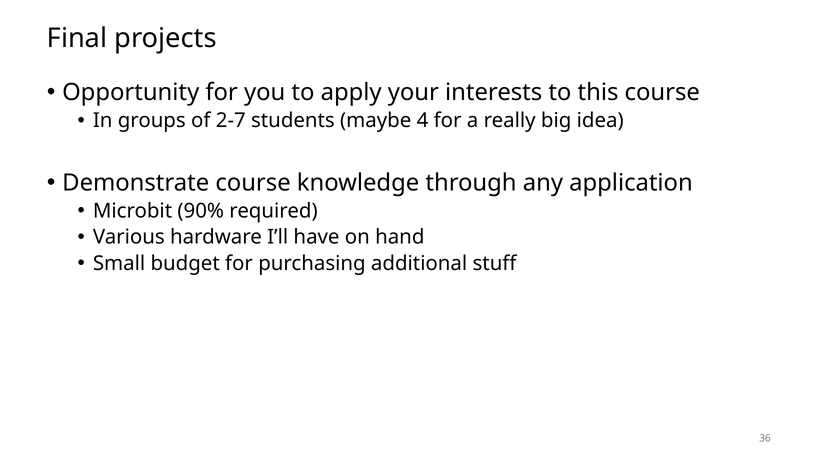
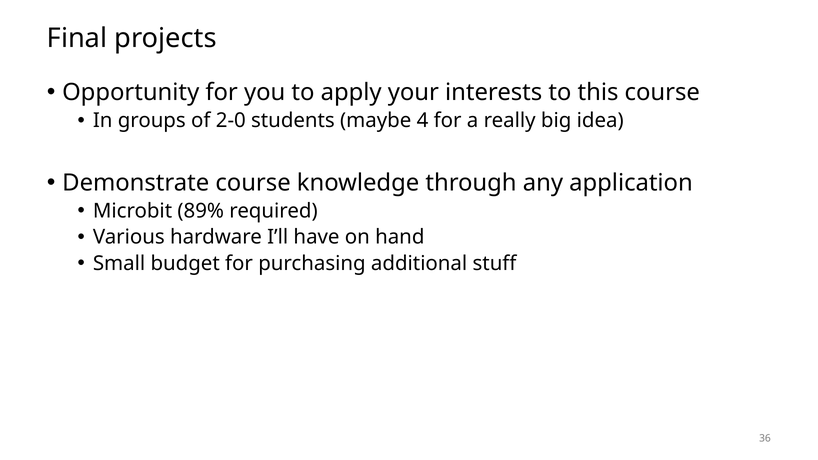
2-7: 2-7 -> 2-0 (231, 121)
90%: 90% -> 89% (201, 211)
